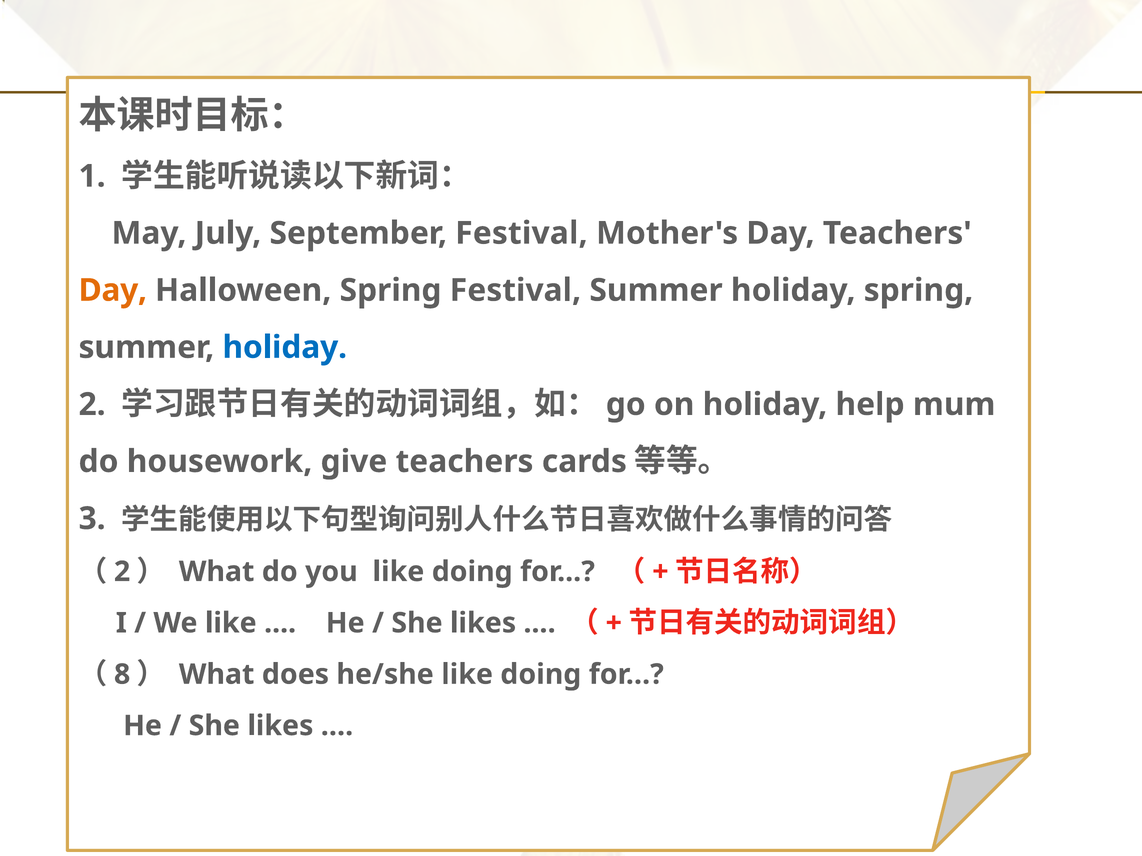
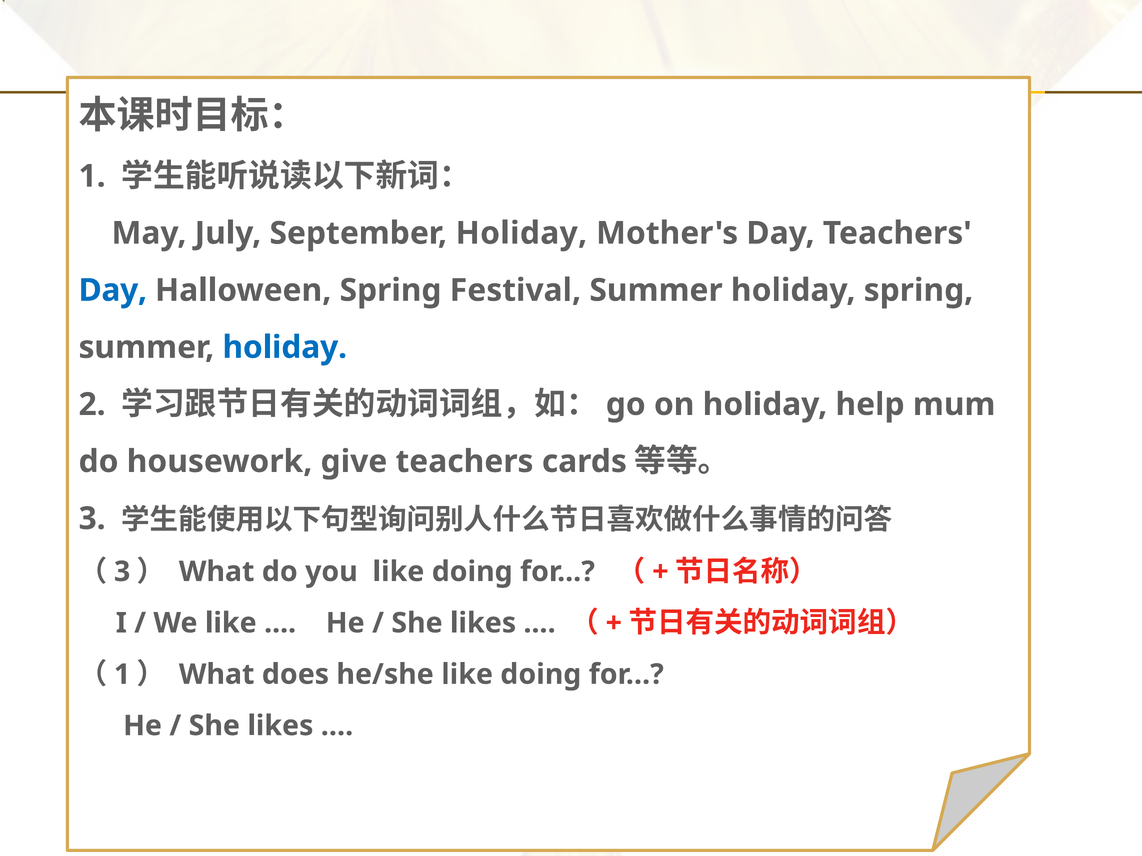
September Festival: Festival -> Holiday (521, 233)
Day colour: orange -> blue (113, 290)
2: 2 -> 3 (122, 572)
8: 8 -> 1 (122, 675)
